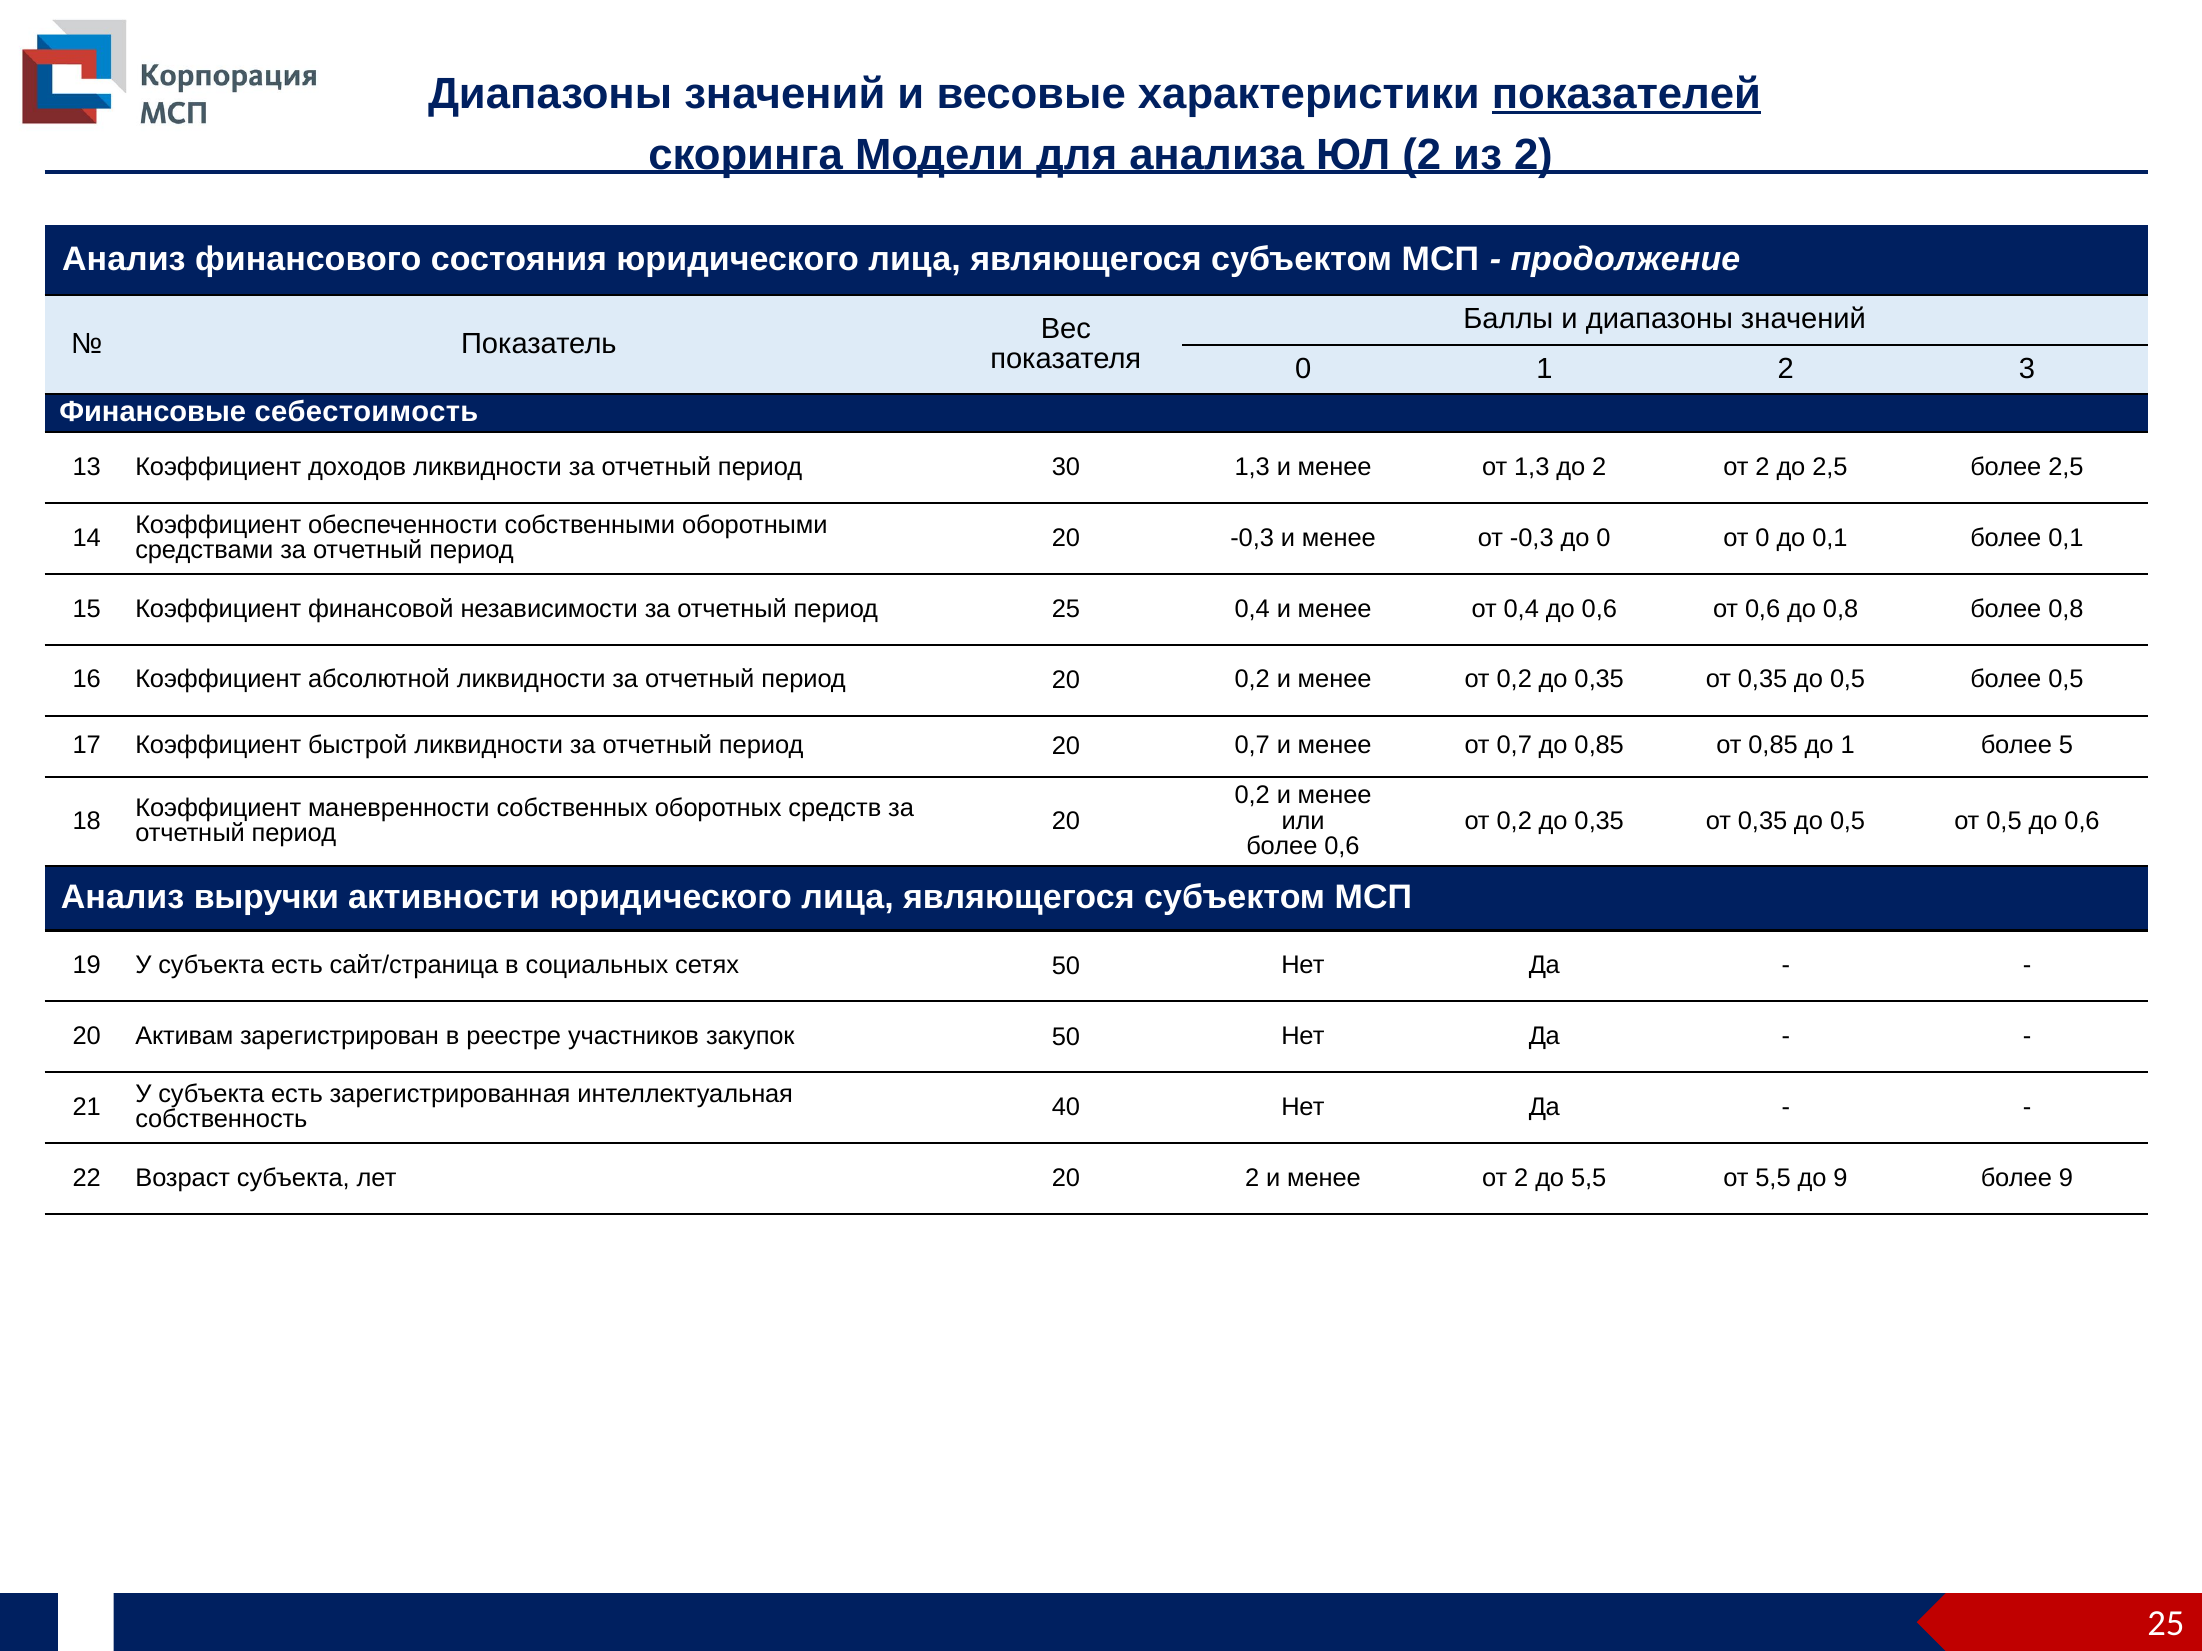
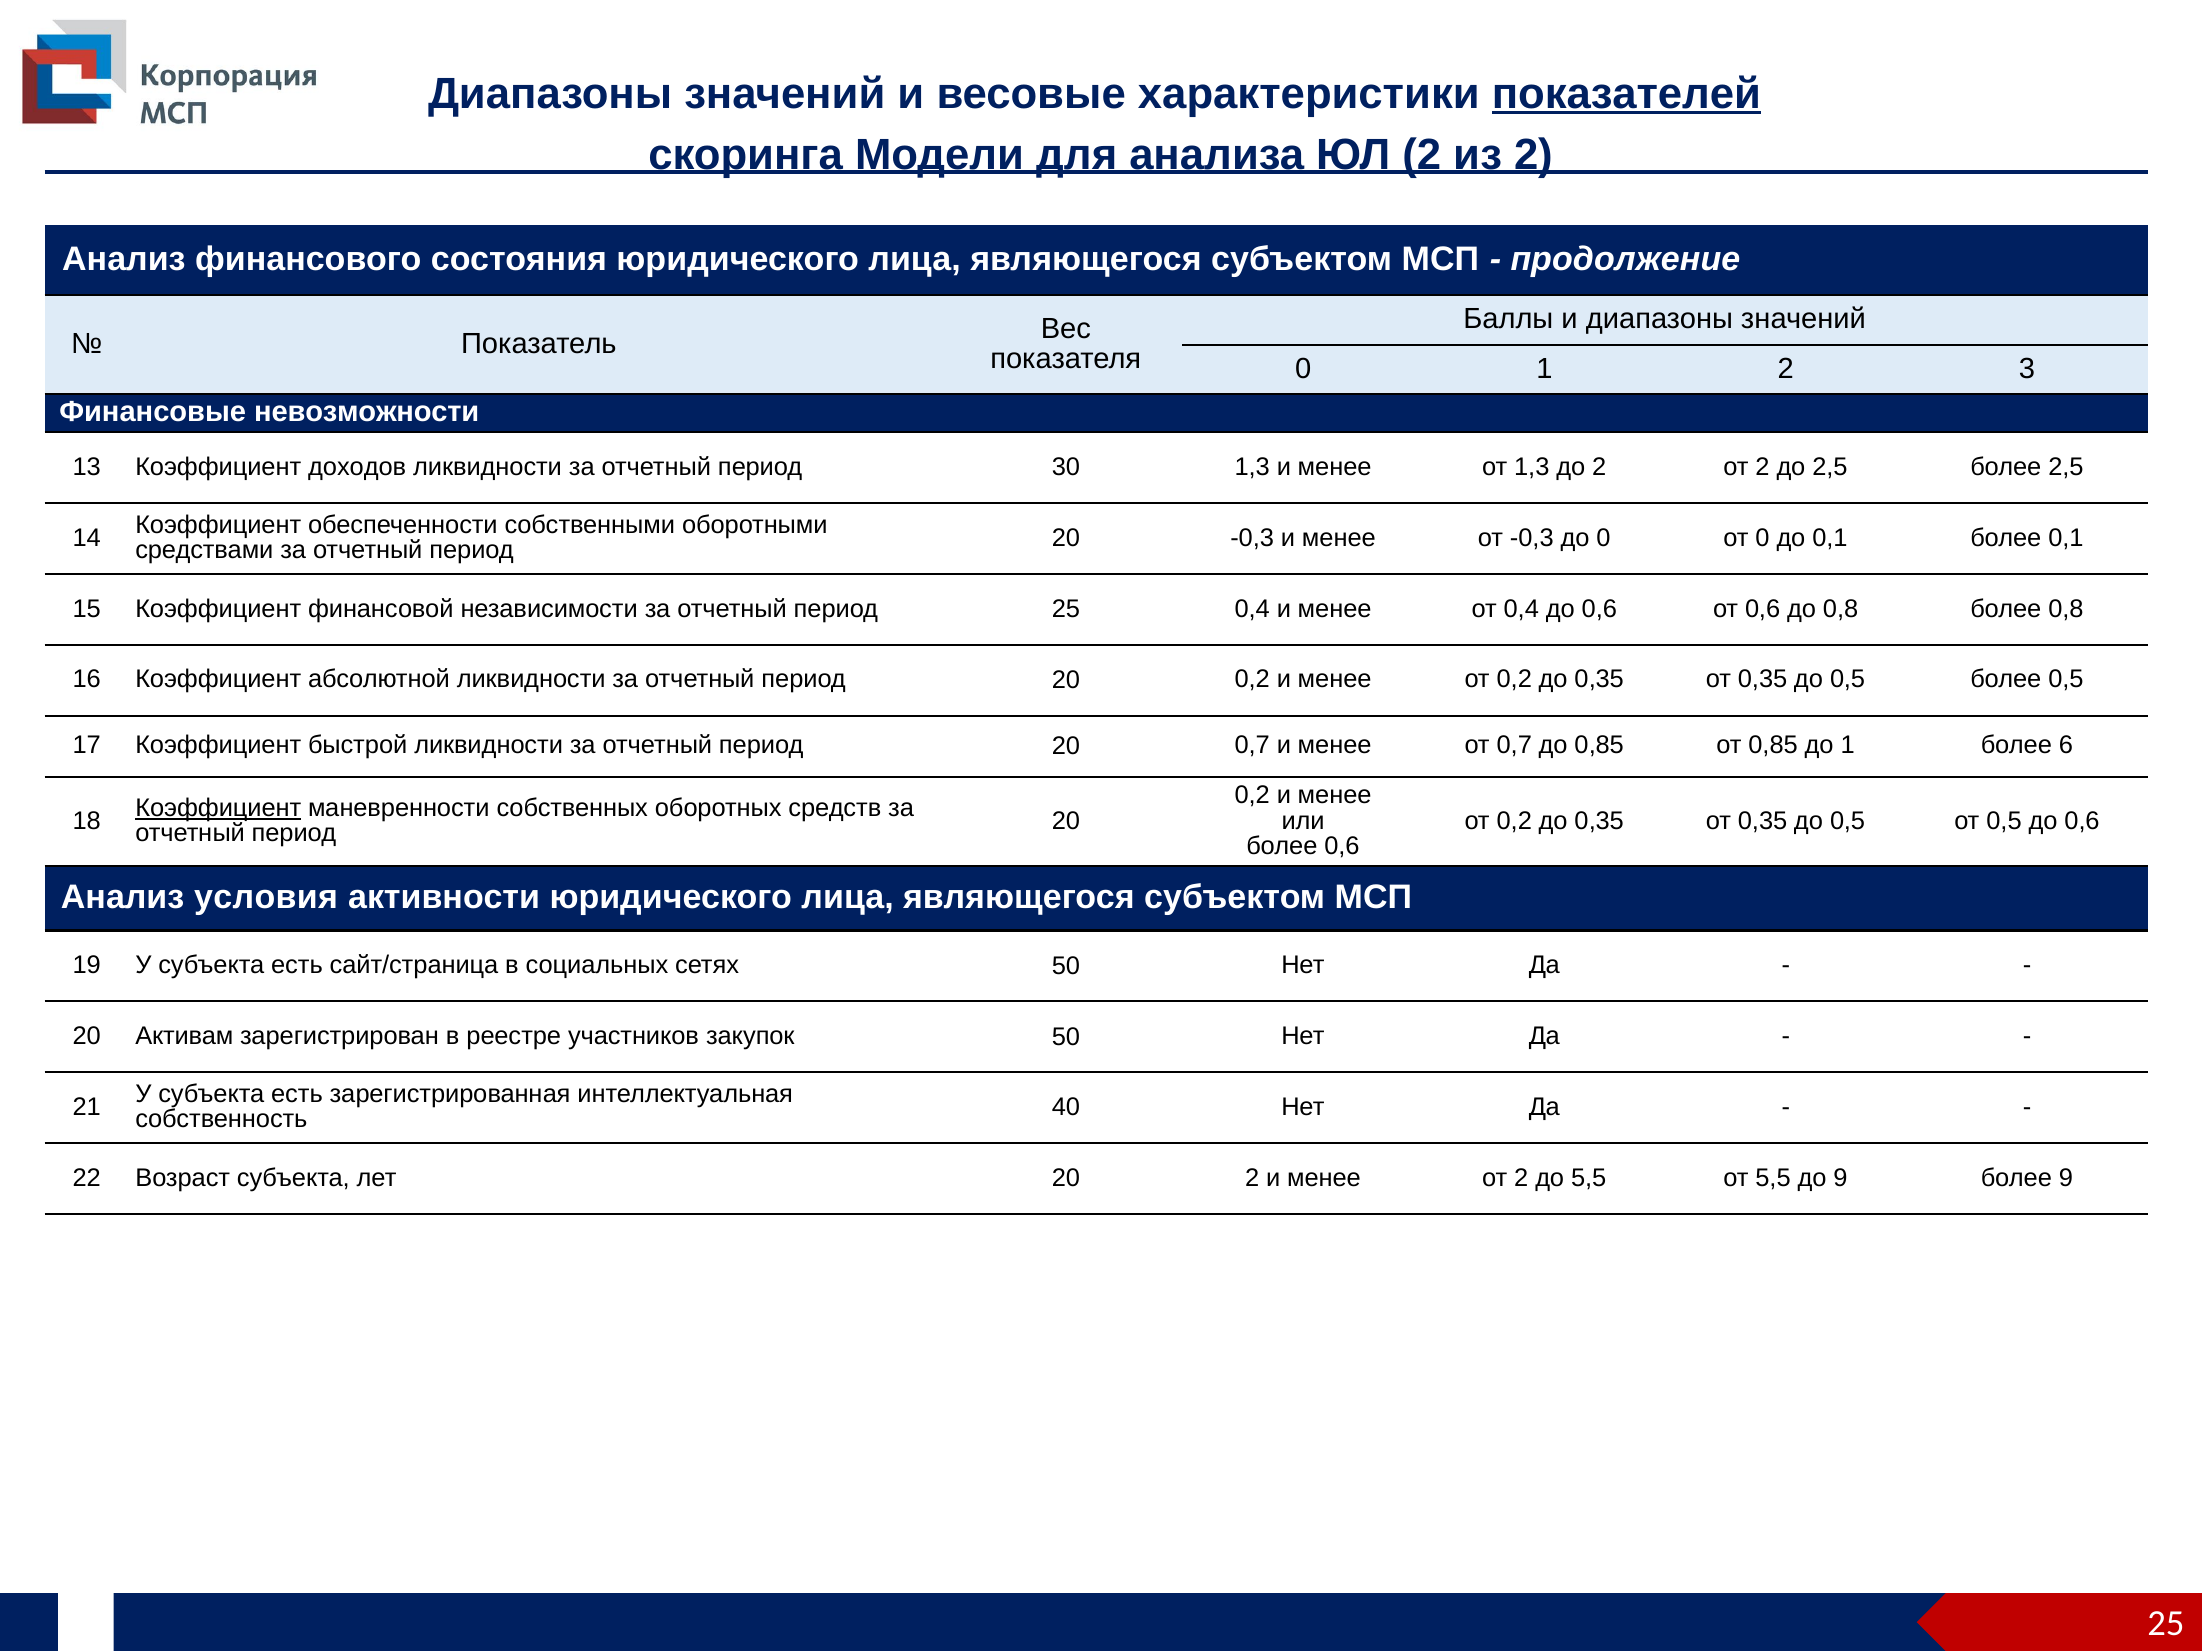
себестоимость: себестоимость -> невозможности (367, 412)
5: 5 -> 6 (2066, 746)
Коэффициент underline: none -> present (218, 808)
выручки: выручки -> условия (266, 898)
